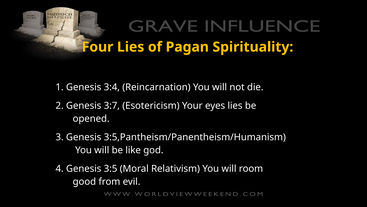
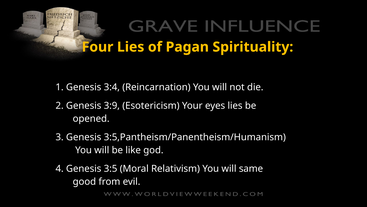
3:7: 3:7 -> 3:9 (112, 105)
room: room -> same (251, 168)
